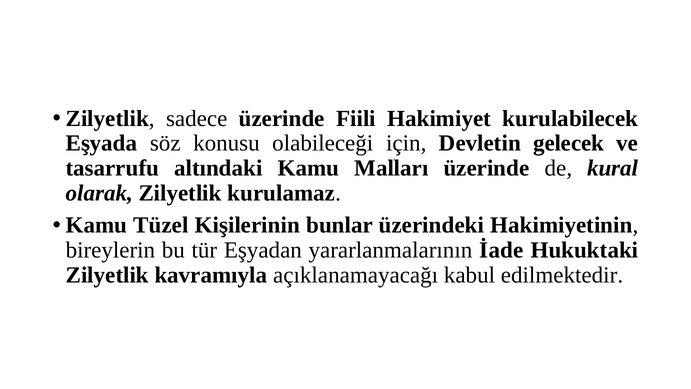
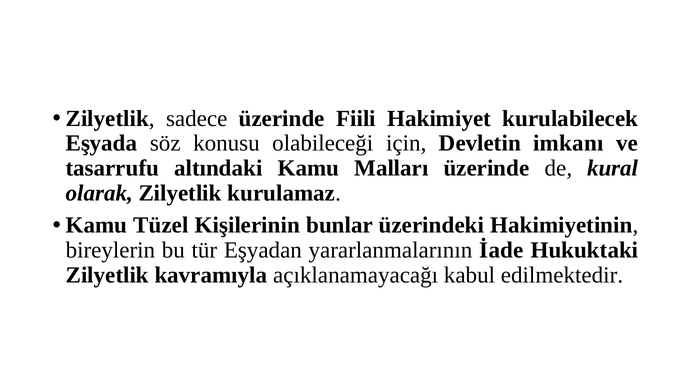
gelecek: gelecek -> imkanı (568, 143)
